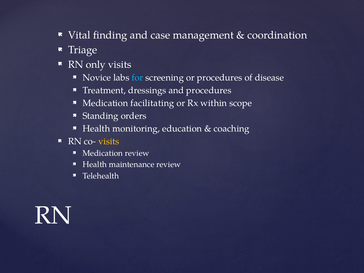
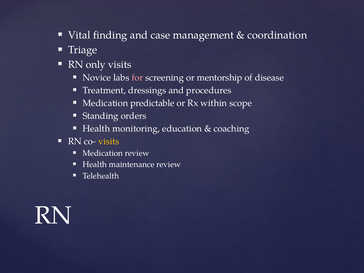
for colour: light blue -> pink (137, 78)
or procedures: procedures -> mentorship (220, 78)
facilitating: facilitating -> predictable (152, 103)
